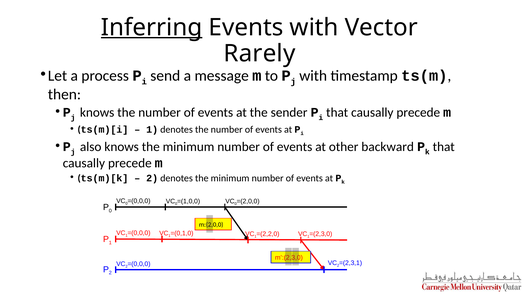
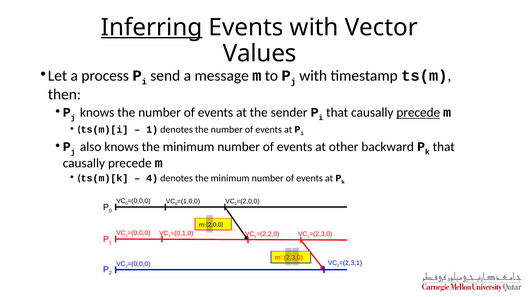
Rarely: Rarely -> Values (260, 54)
precede underline: none -> present (418, 113)
2: 2 -> 4 (152, 178)
